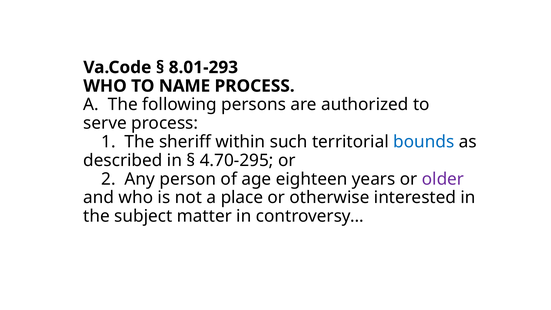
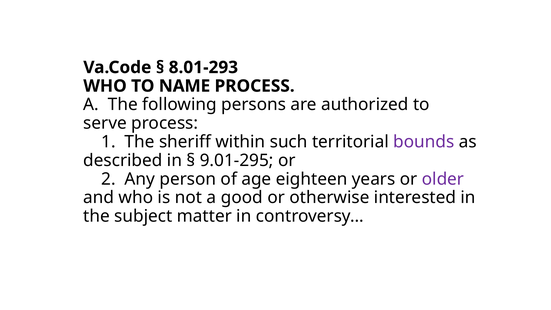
bounds colour: blue -> purple (424, 142)
4.70-295: 4.70-295 -> 9.01-295 (237, 160)
place: place -> good (242, 198)
